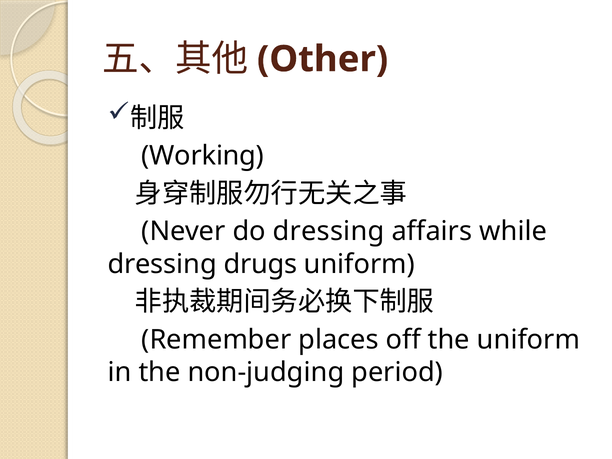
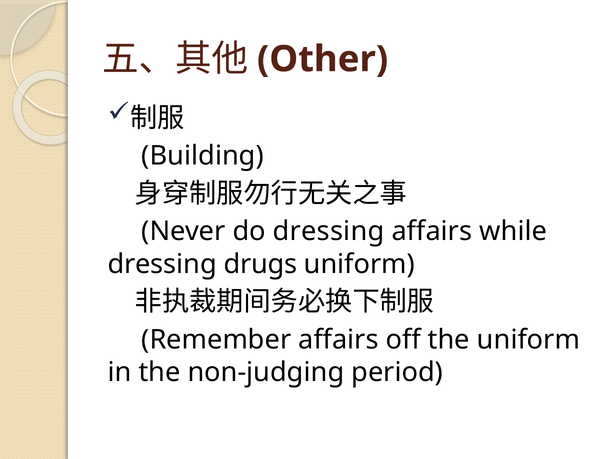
Working: Working -> Building (203, 156)
Remember places: places -> affairs (339, 340)
